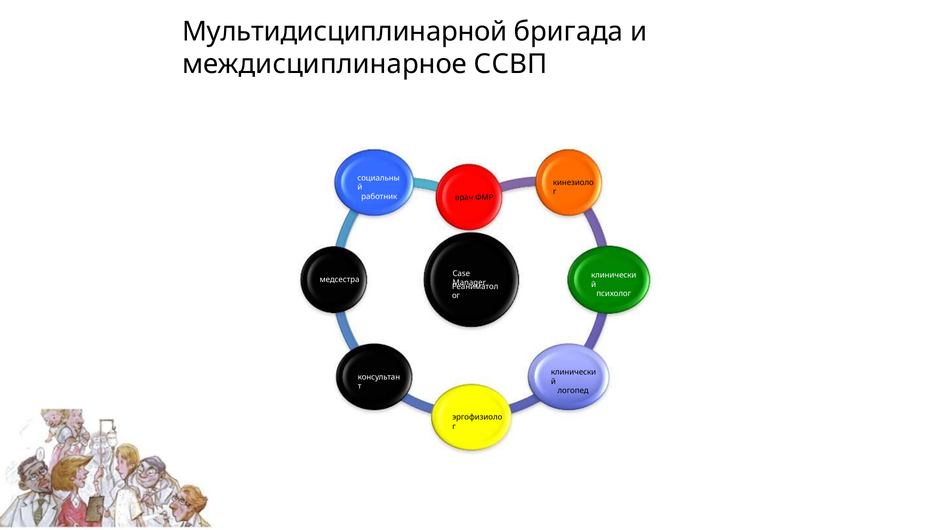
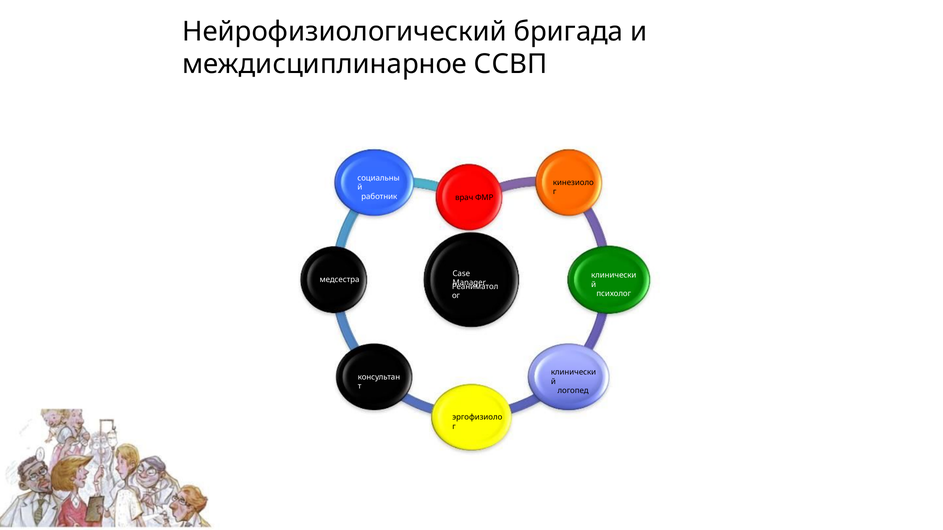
Мультидисциплинарной: Мультидисциплинарной -> Нейрофизиологический (345, 32)
